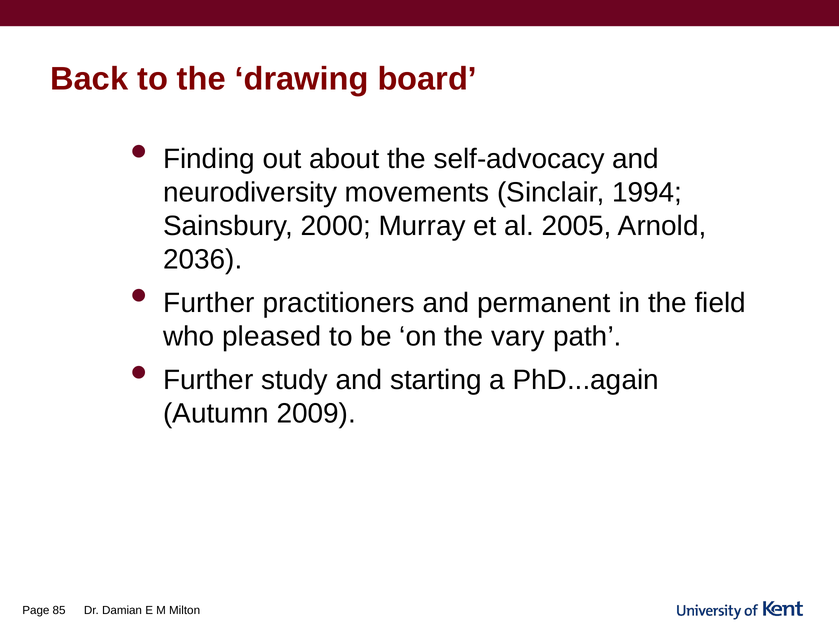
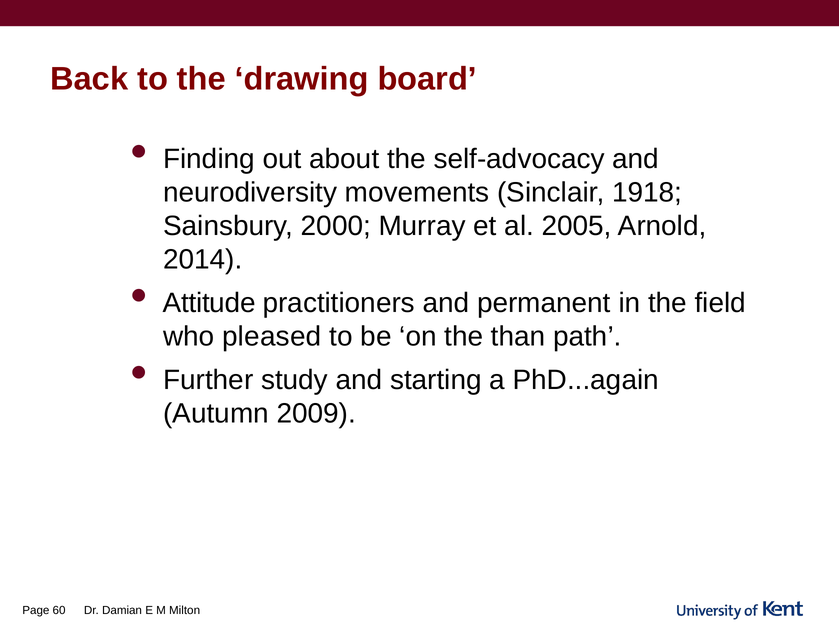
1994: 1994 -> 1918 (647, 193)
2036: 2036 -> 2014 (203, 260)
Further: Further -> Attitude (209, 303)
vary: vary -> than (518, 337)
85: 85 -> 60 (59, 611)
